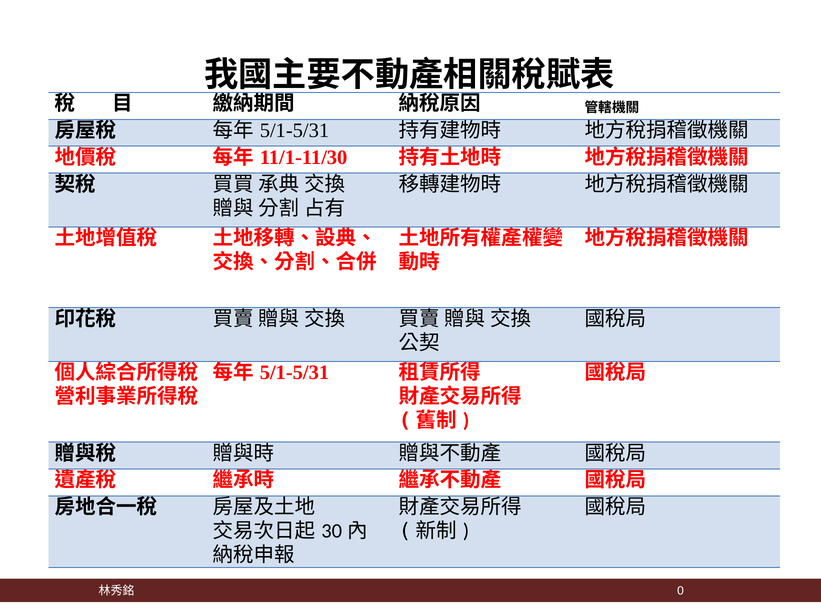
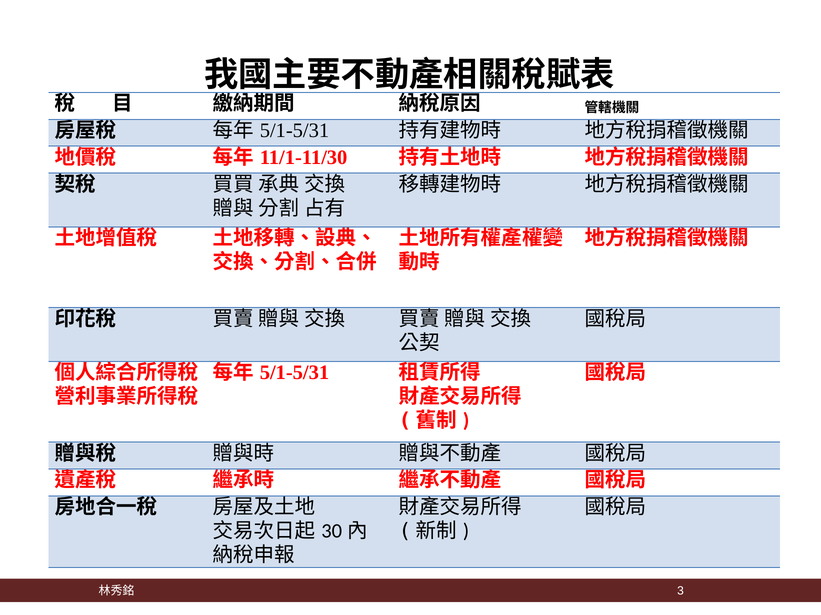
0: 0 -> 3 (680, 591)
